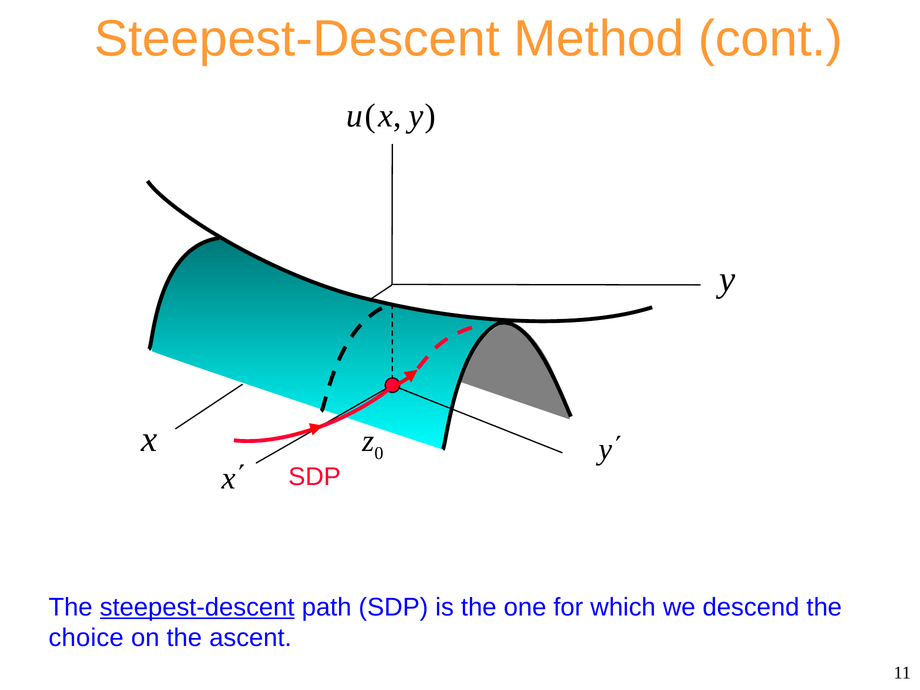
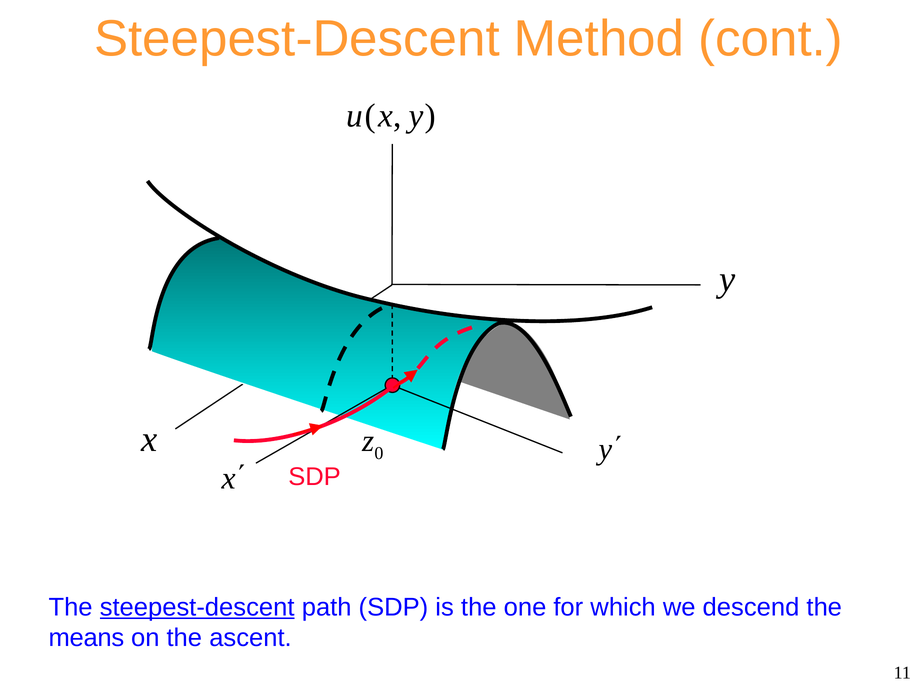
choice: choice -> means (86, 638)
